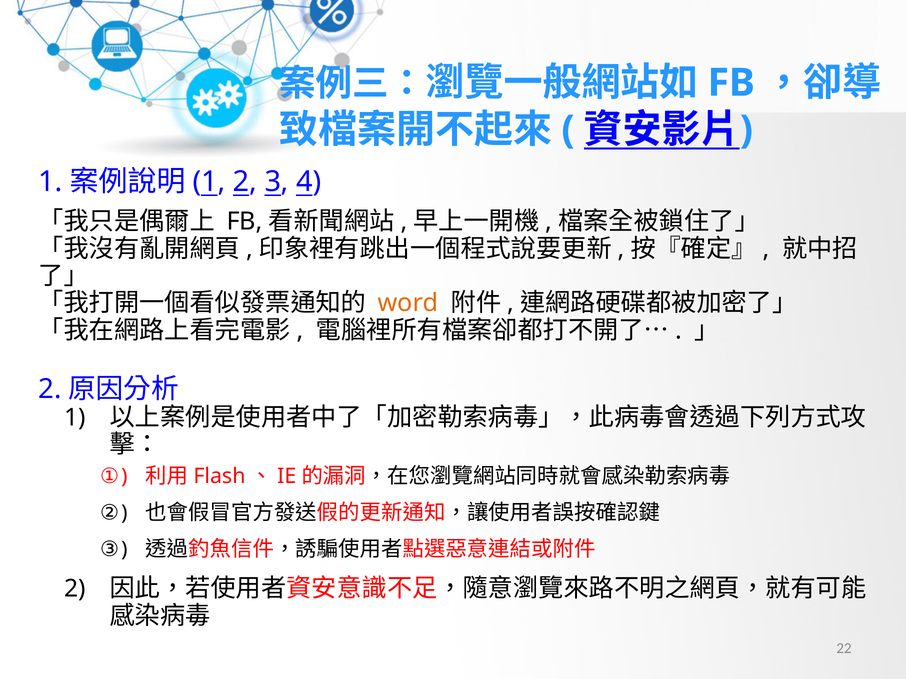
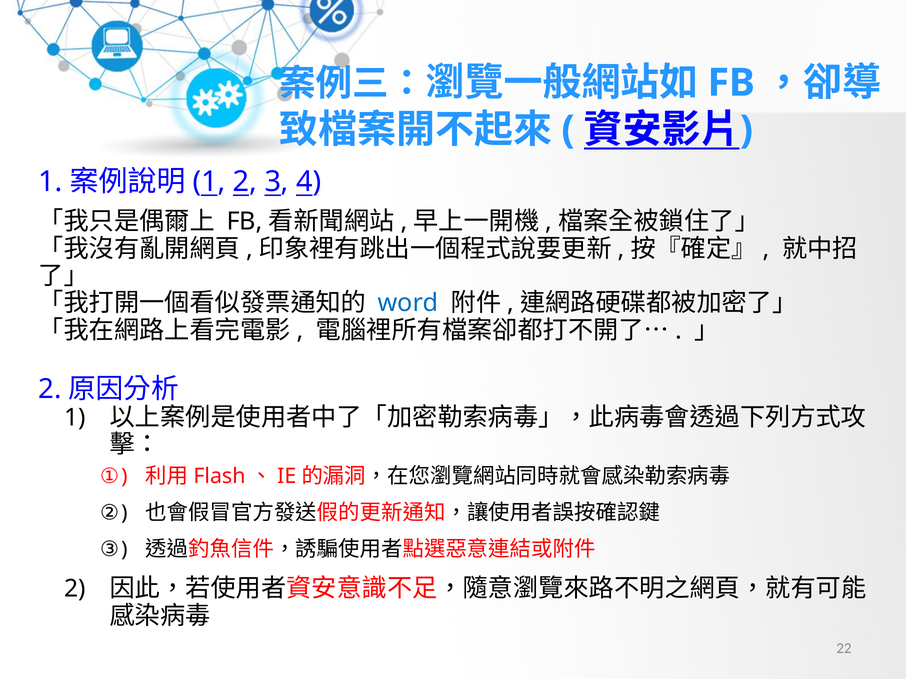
word colour: orange -> blue (408, 303)
